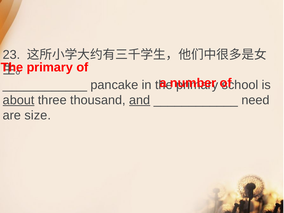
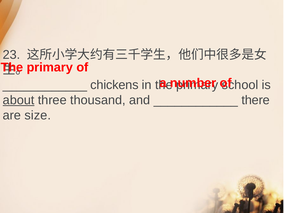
pancake: pancake -> chickens (114, 85)
and underline: present -> none (140, 100)
need: need -> there (256, 100)
